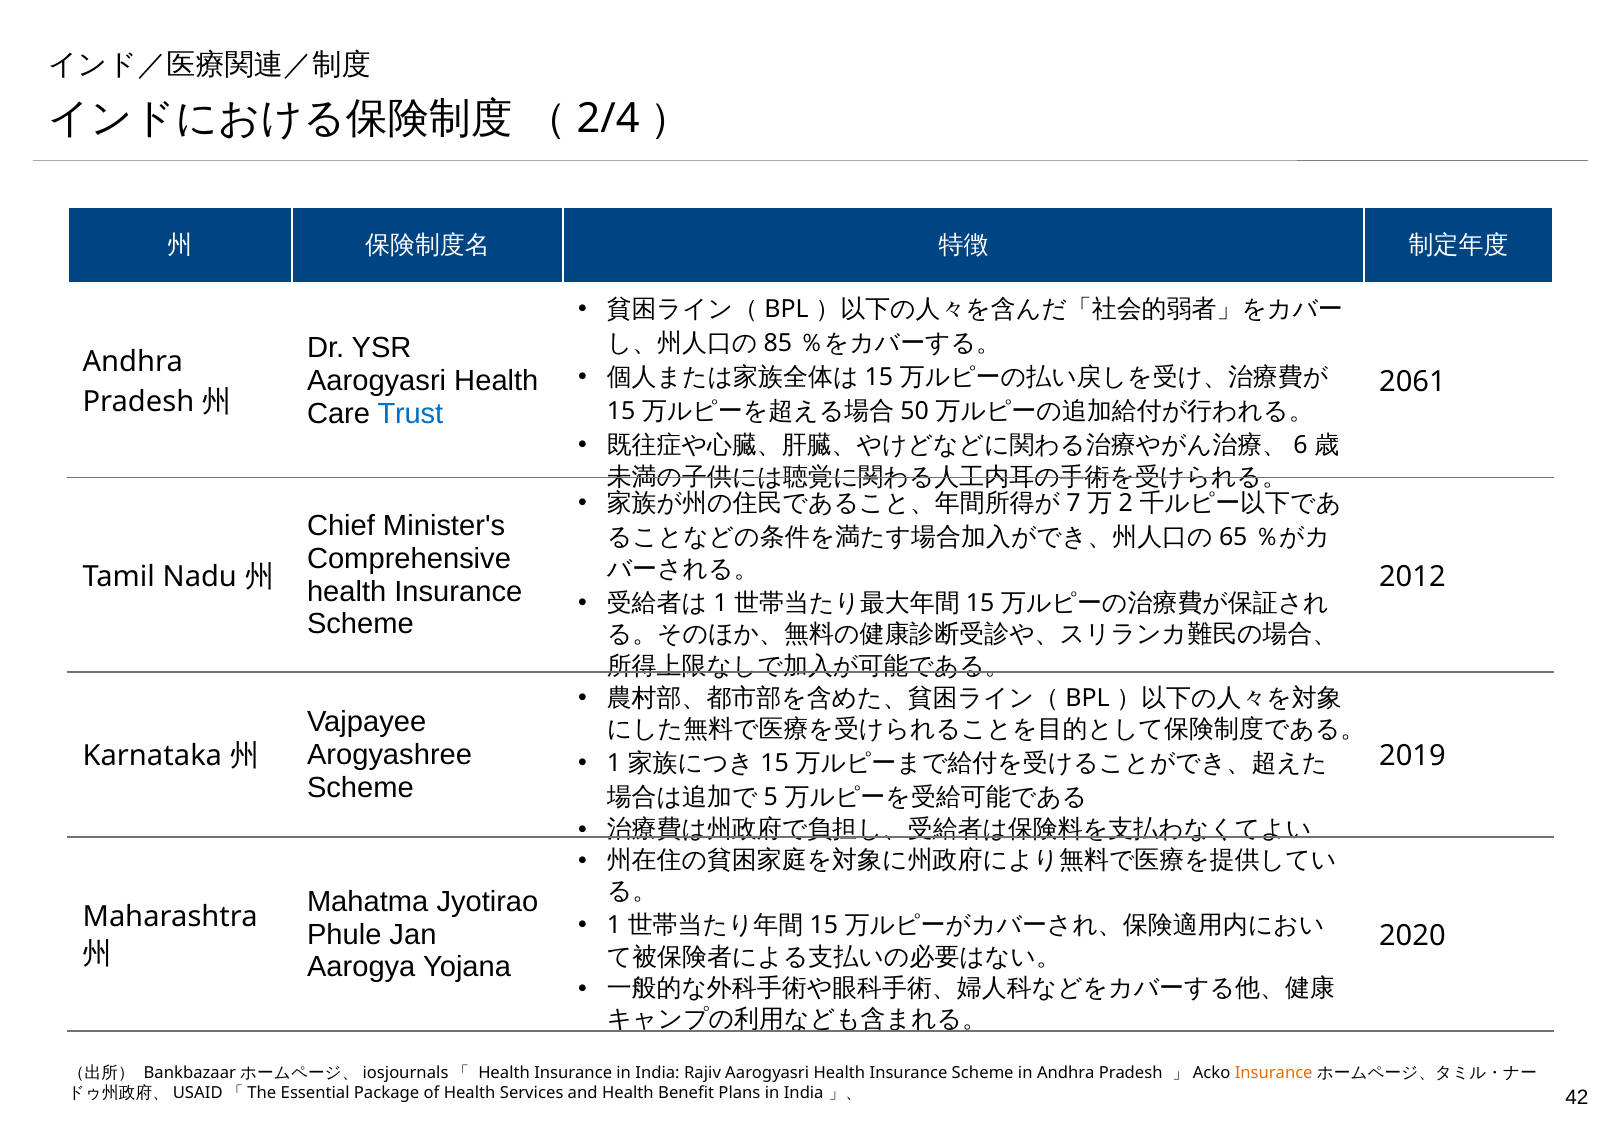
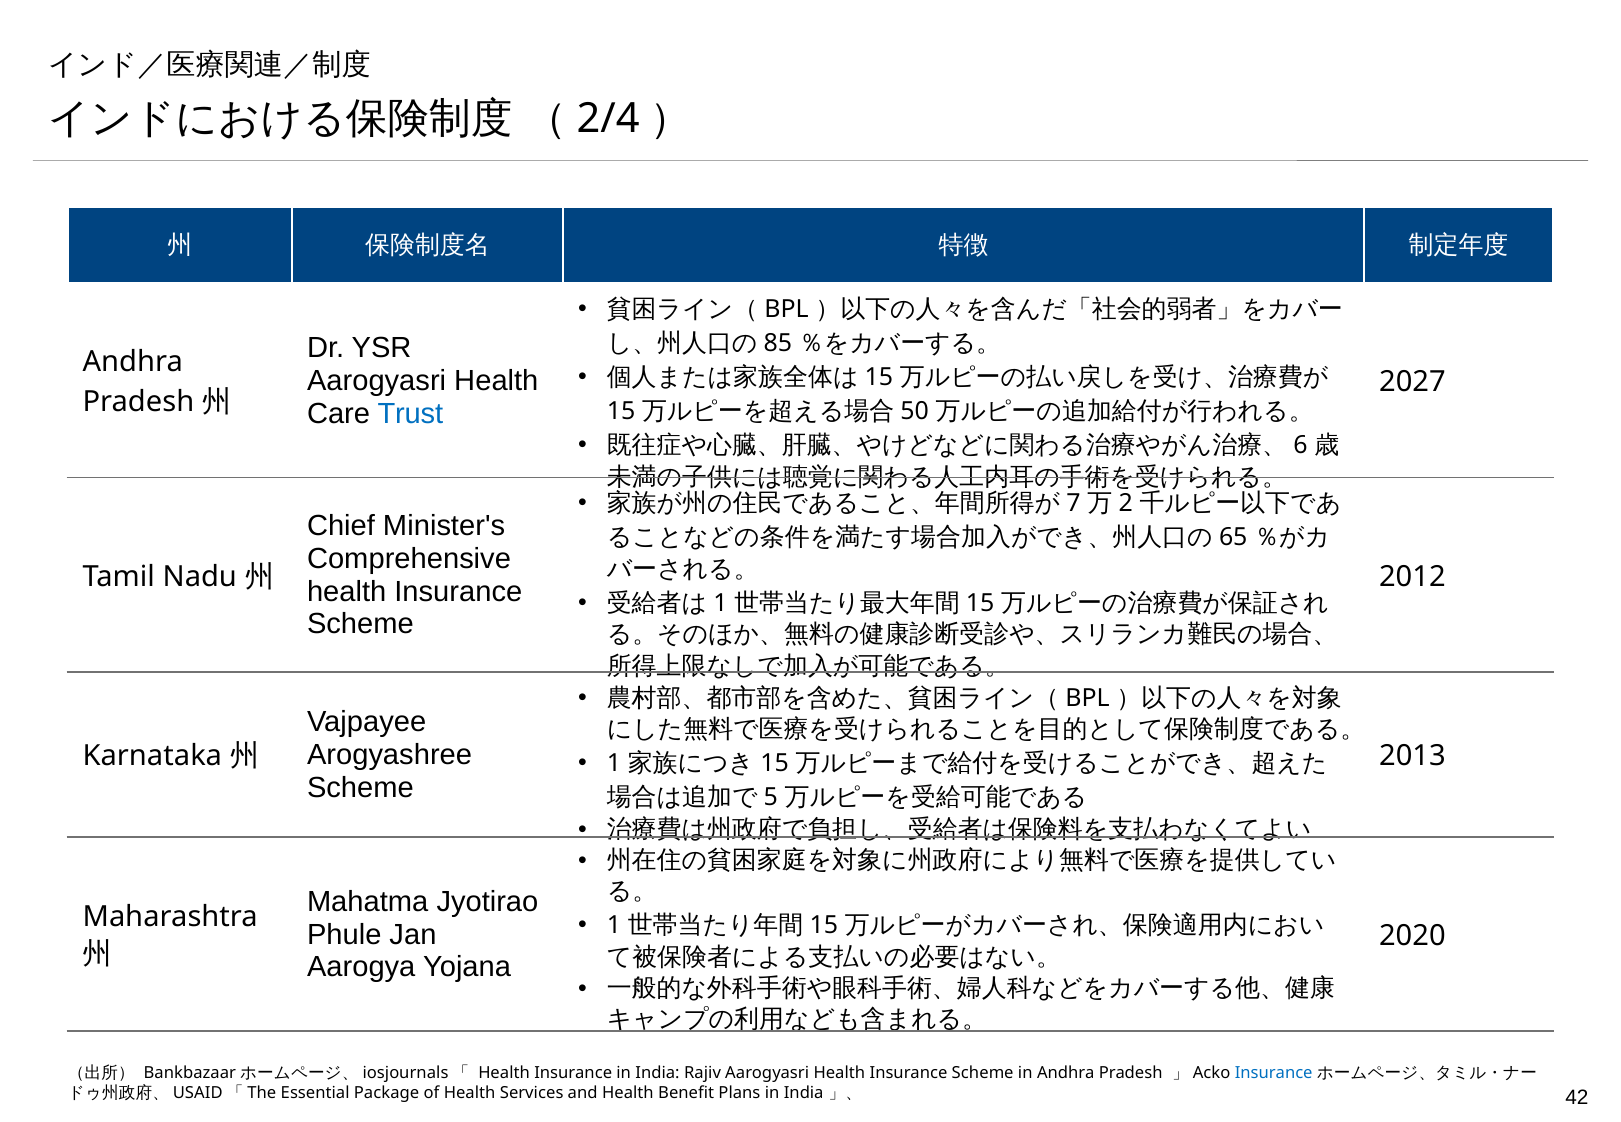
2061: 2061 -> 2027 (1412, 382)
2019: 2019 -> 2013 (1412, 756)
Insurance colour: orange -> blue (1274, 1073)
